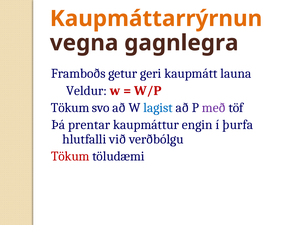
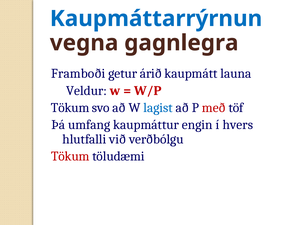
Kaupmáttarrýrnun colour: orange -> blue (156, 19)
Framboðs: Framboðs -> Framboði (78, 74)
geri: geri -> árið (151, 74)
með colour: purple -> red (214, 108)
prentar: prentar -> umfang (89, 125)
þurfa: þurfa -> hvers (238, 125)
